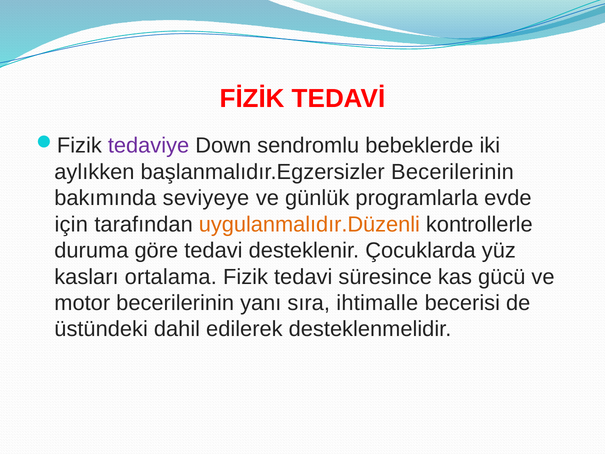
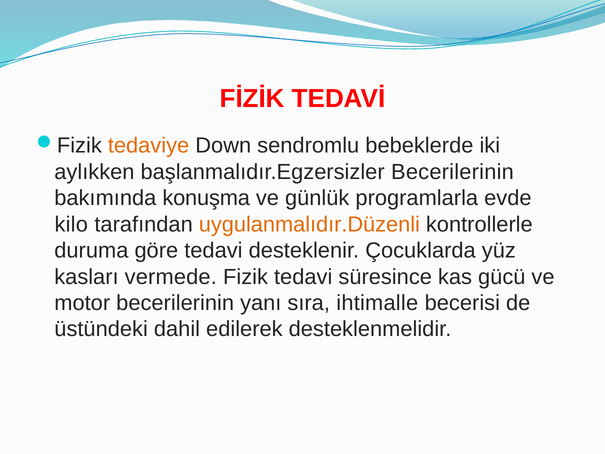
tedaviye colour: purple -> orange (149, 146)
seviyeye: seviyeye -> konuşma (206, 198)
için: için -> kilo (71, 224)
ortalama: ortalama -> vermede (171, 277)
